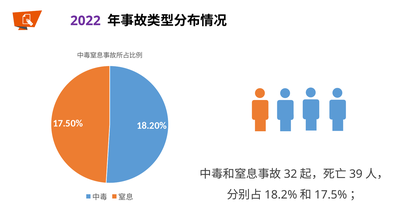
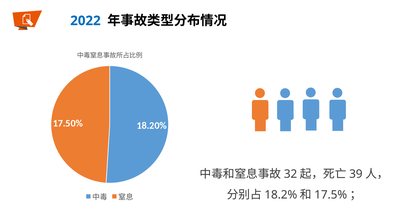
2022 colour: purple -> blue (85, 21)
